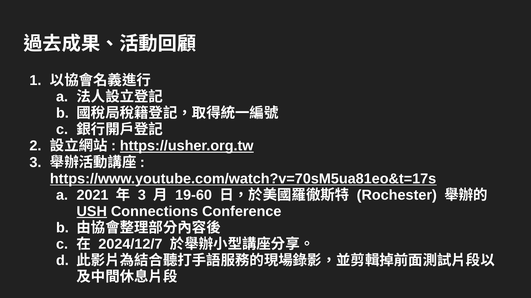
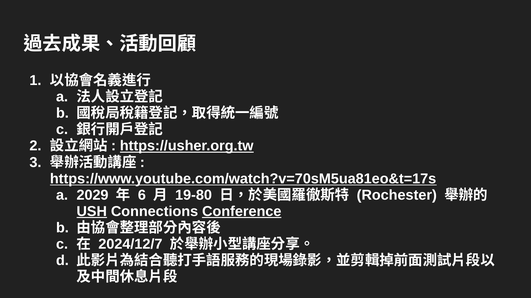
2021: 2021 -> 2029 (93, 195)
3: 3 -> 6 (142, 195)
19-60: 19-60 -> 19-80 (194, 195)
Conference underline: none -> present (242, 212)
